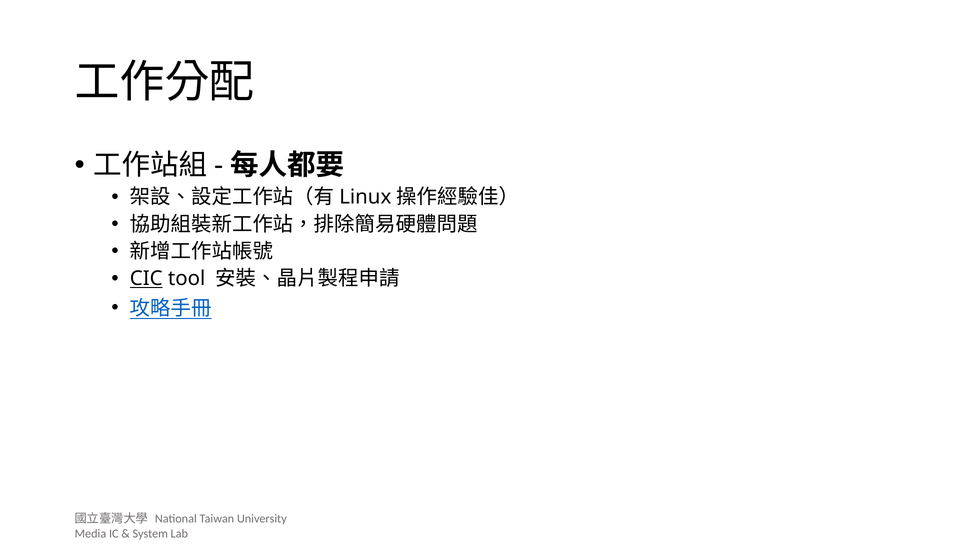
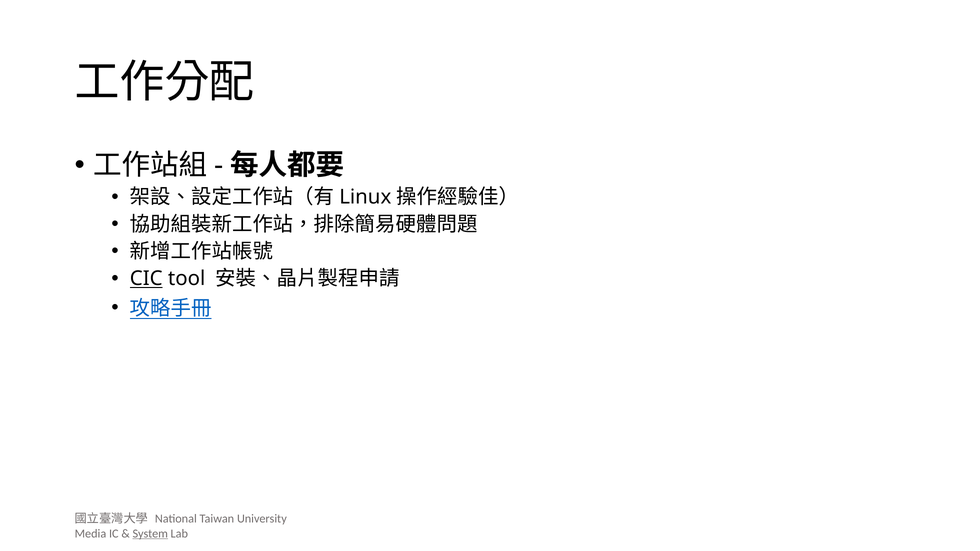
System underline: none -> present (150, 534)
